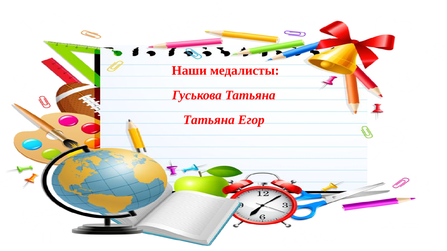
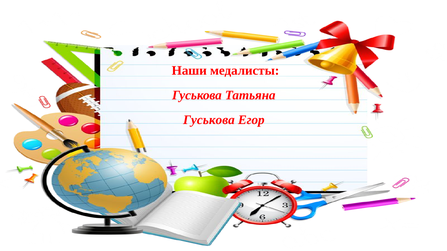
Татьяна: Татьяна -> Гуськова (209, 120)
